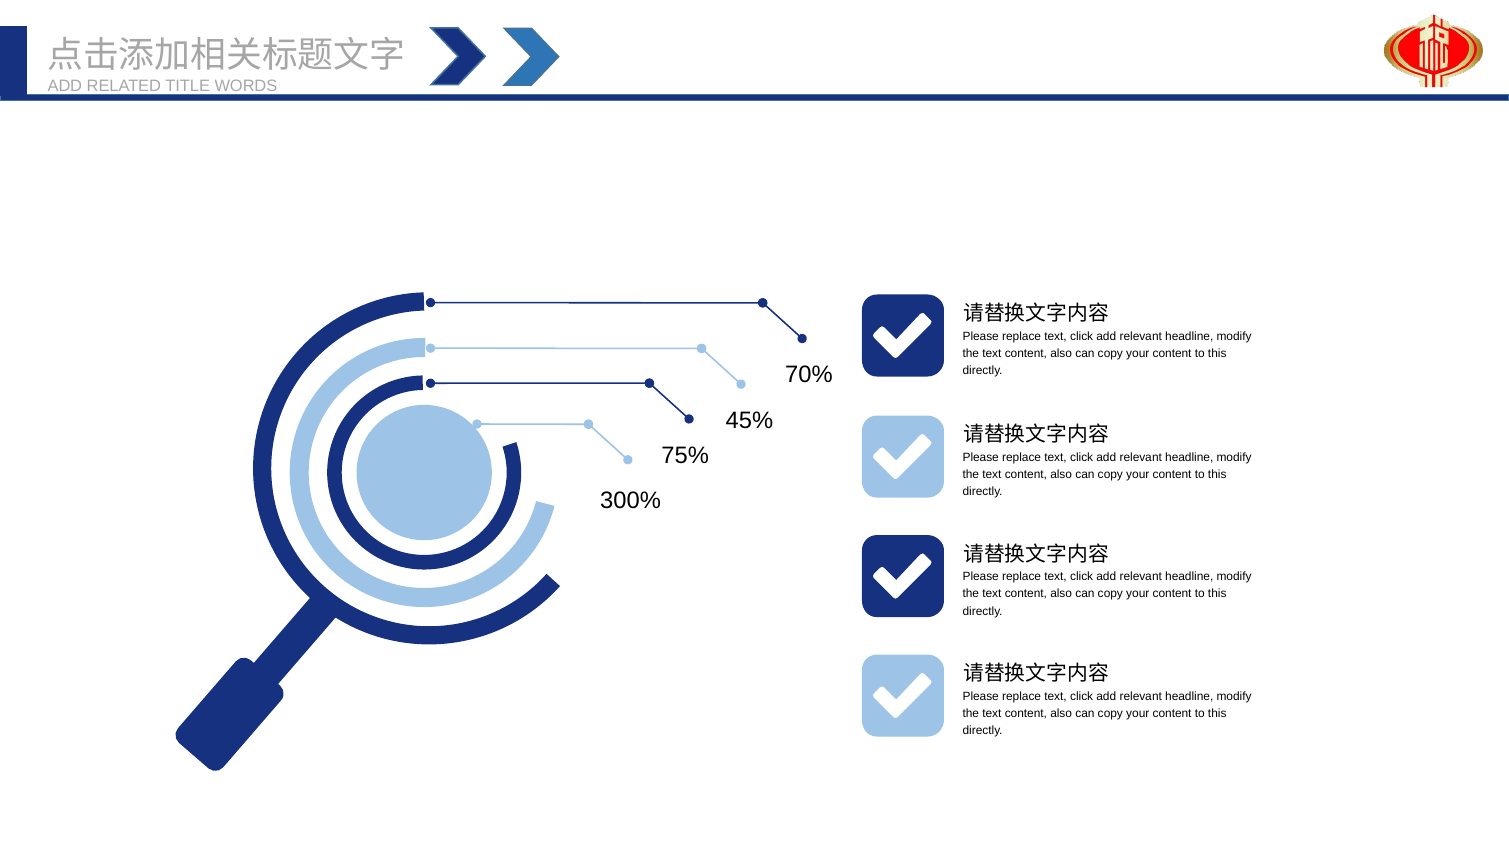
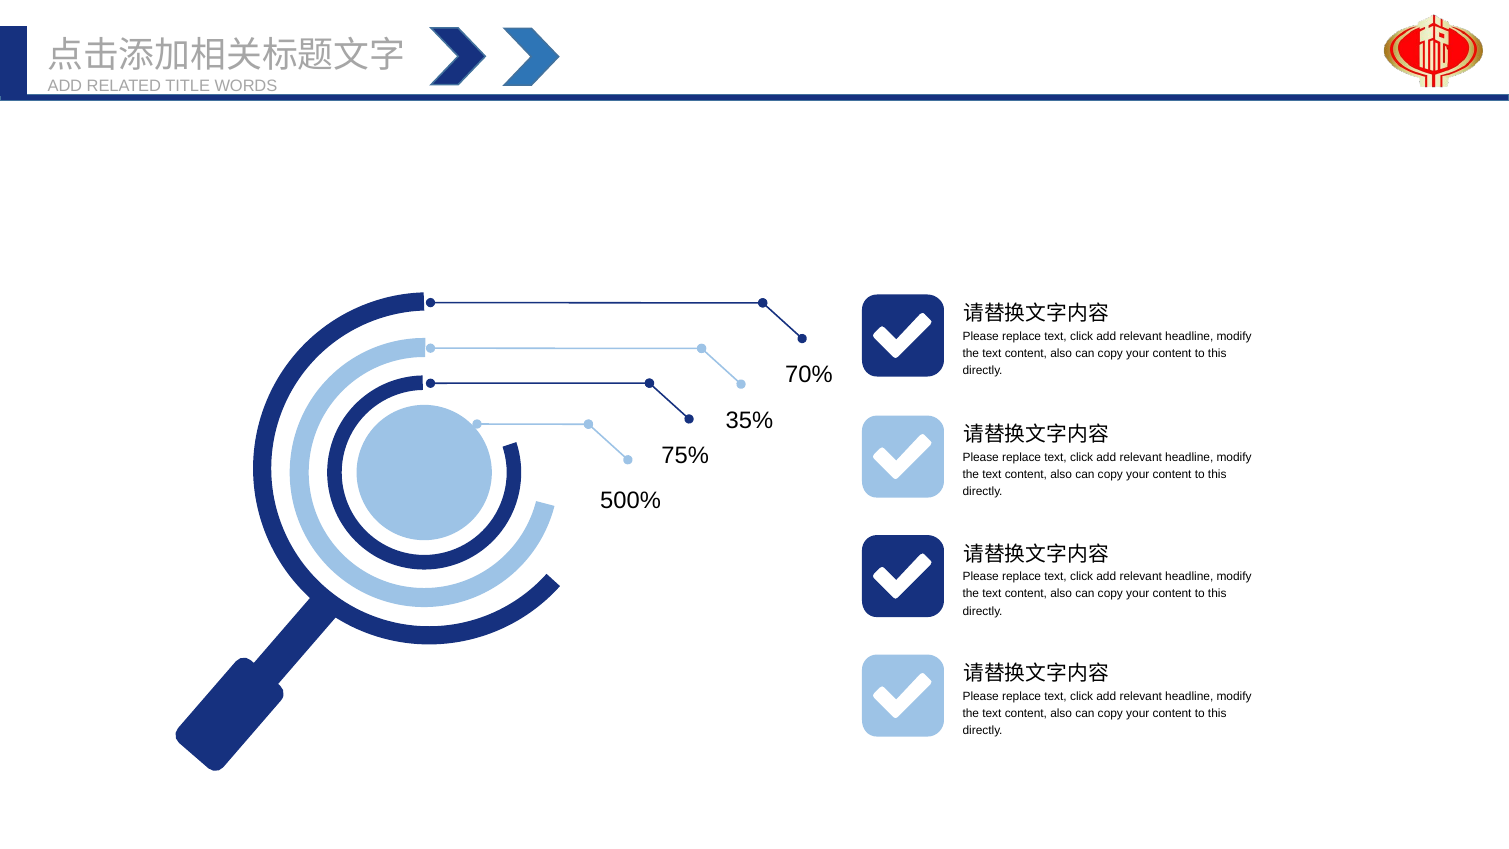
45%: 45% -> 35% (749, 420)
300%: 300% -> 500% (631, 501)
